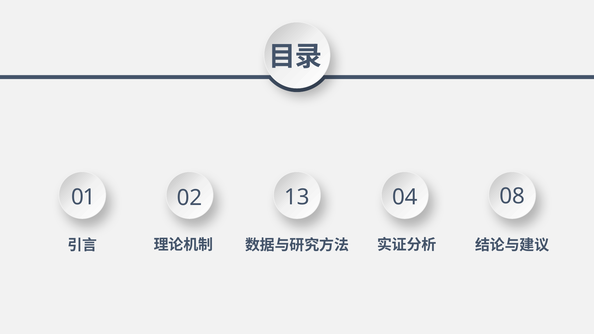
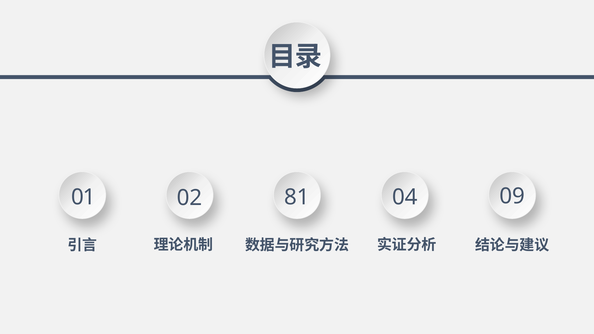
13: 13 -> 81 (297, 197)
08: 08 -> 09 (512, 196)
